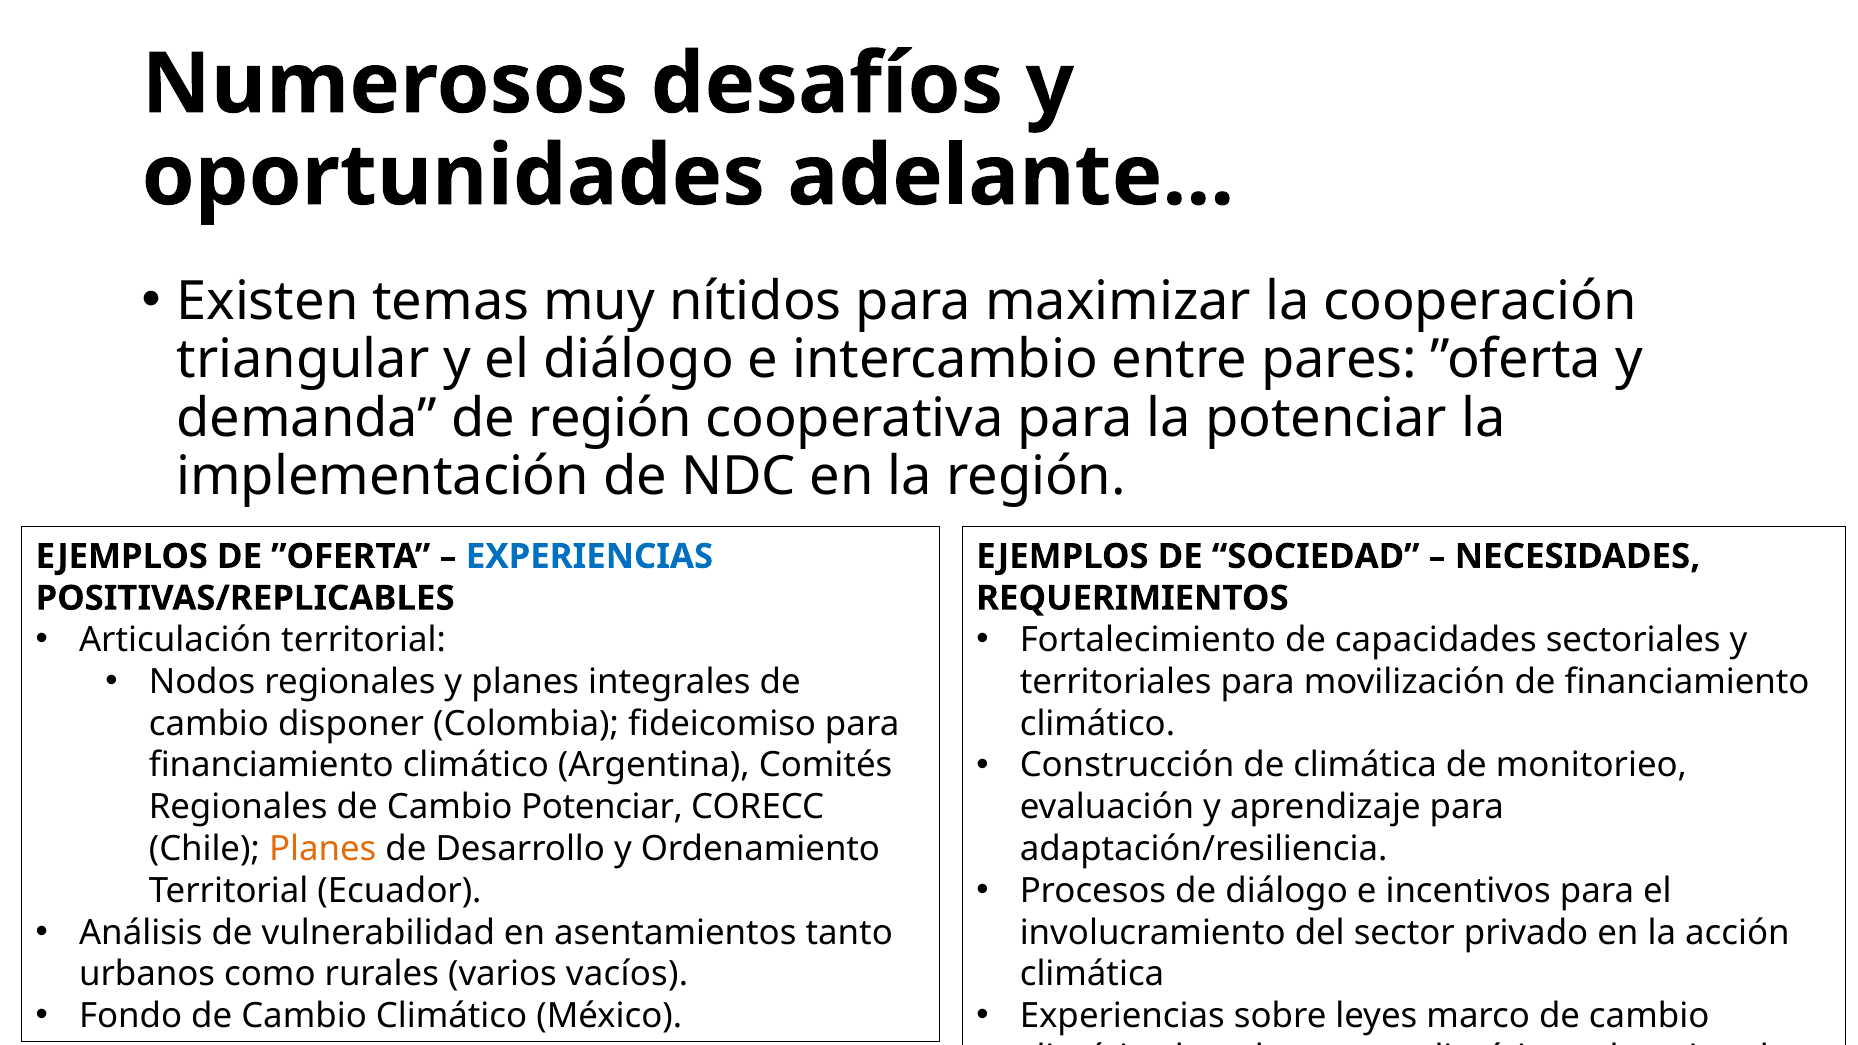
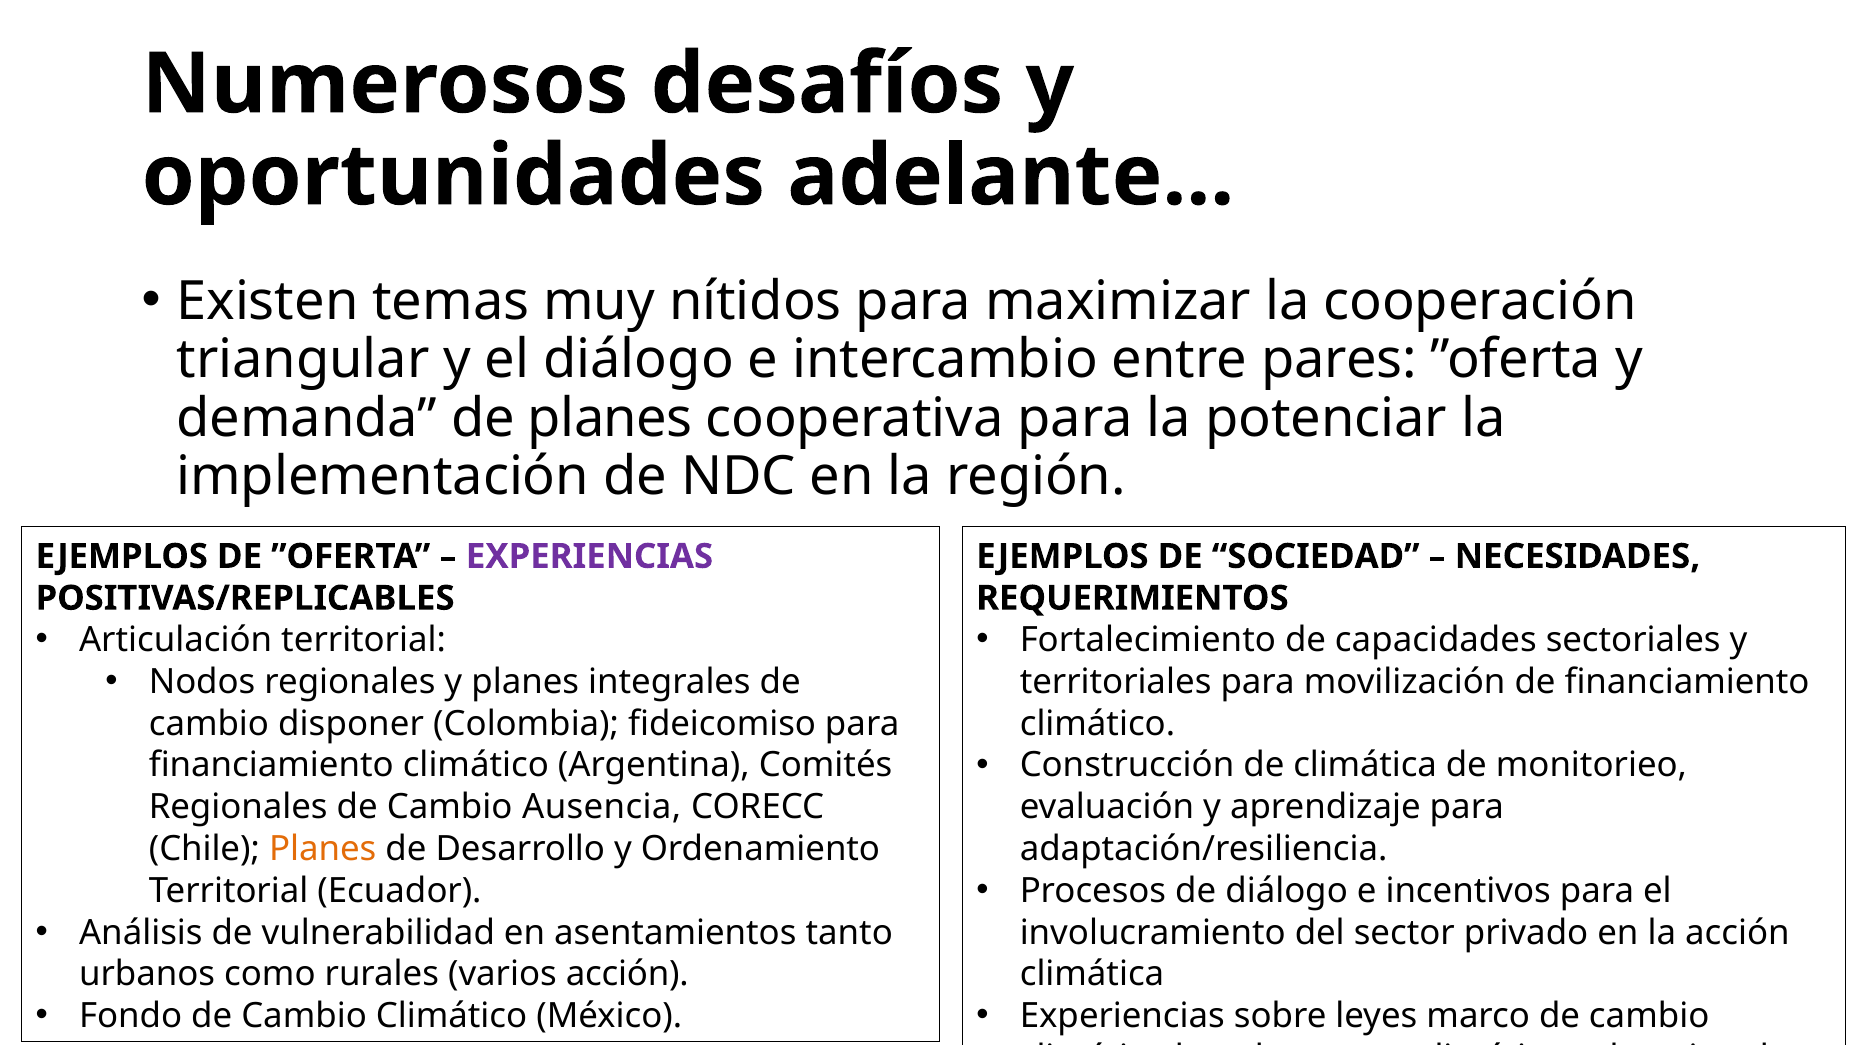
de región: región -> planes (610, 418)
EXPERIENCIAS colour: blue -> purple (590, 556)
Cambio Potenciar: Potenciar -> Ausencia (602, 807)
varios vacíos: vacíos -> acción (627, 975)
